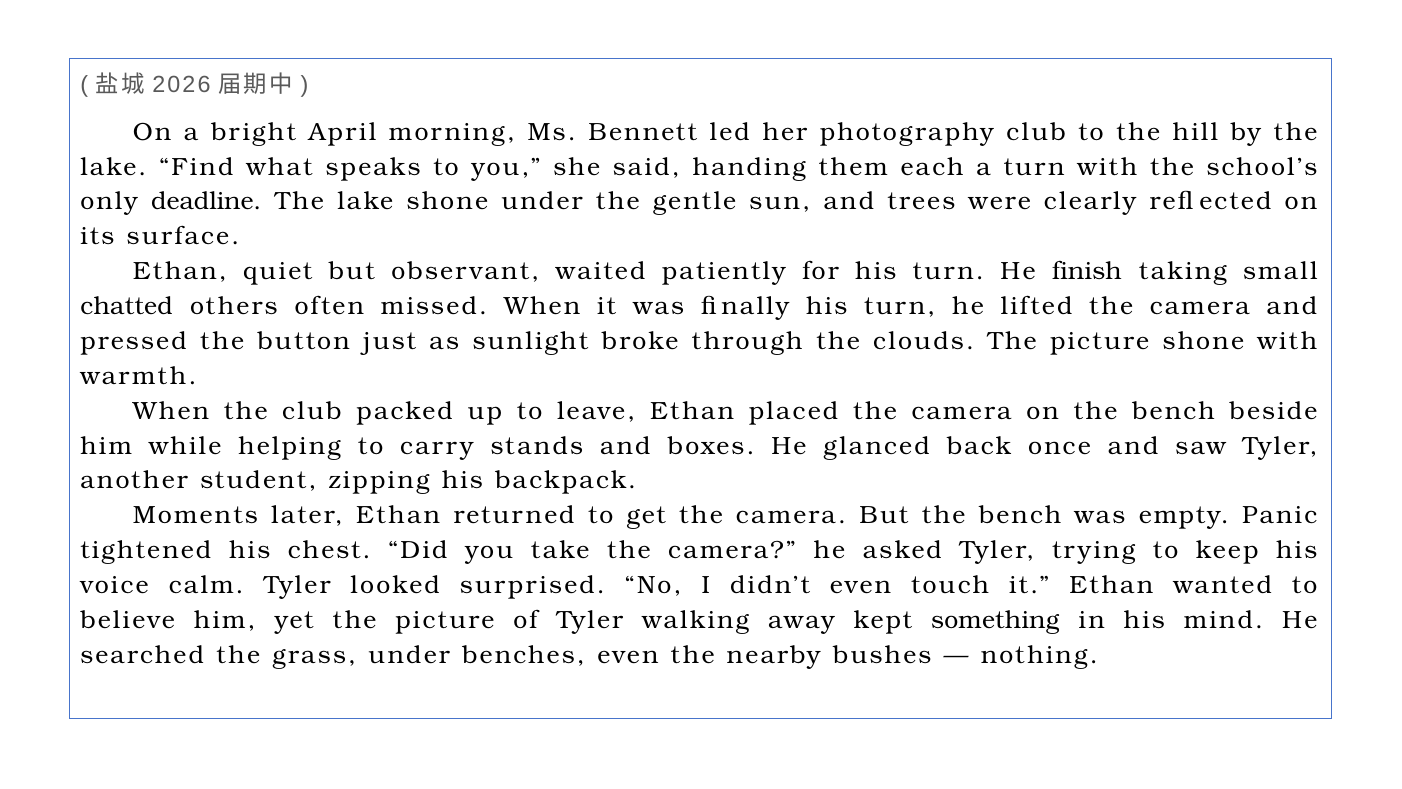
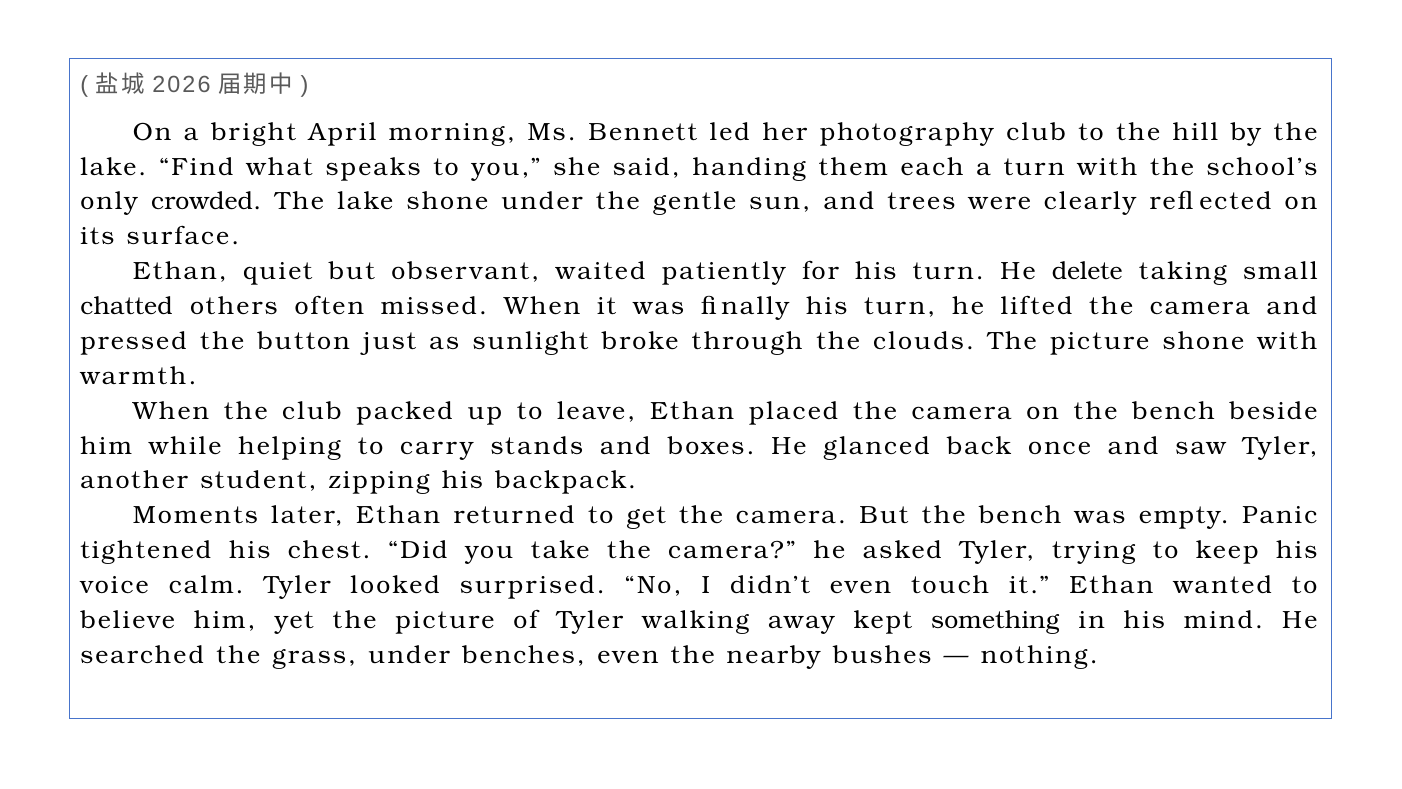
deadline: deadline -> crowded (206, 202)
finish: finish -> delete (1087, 271)
